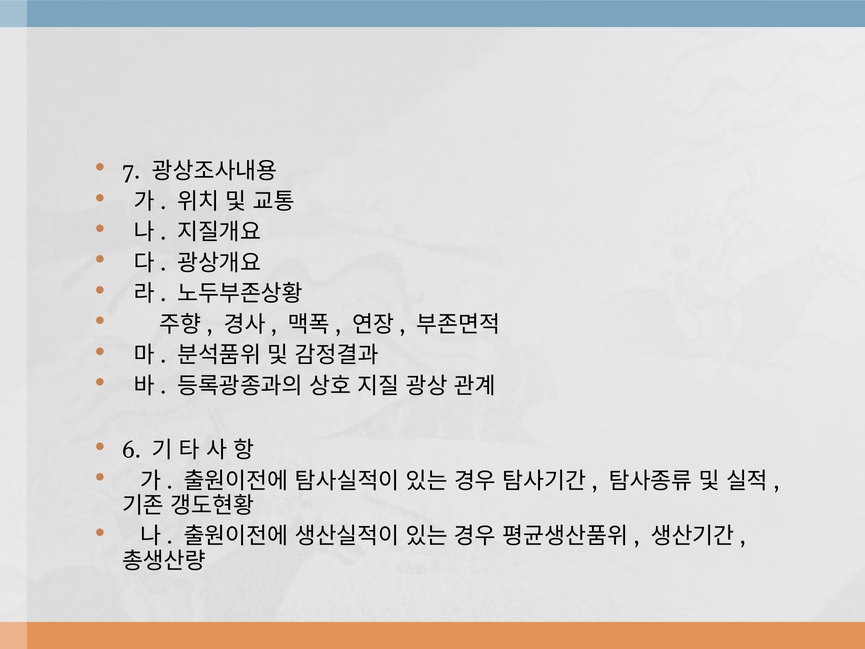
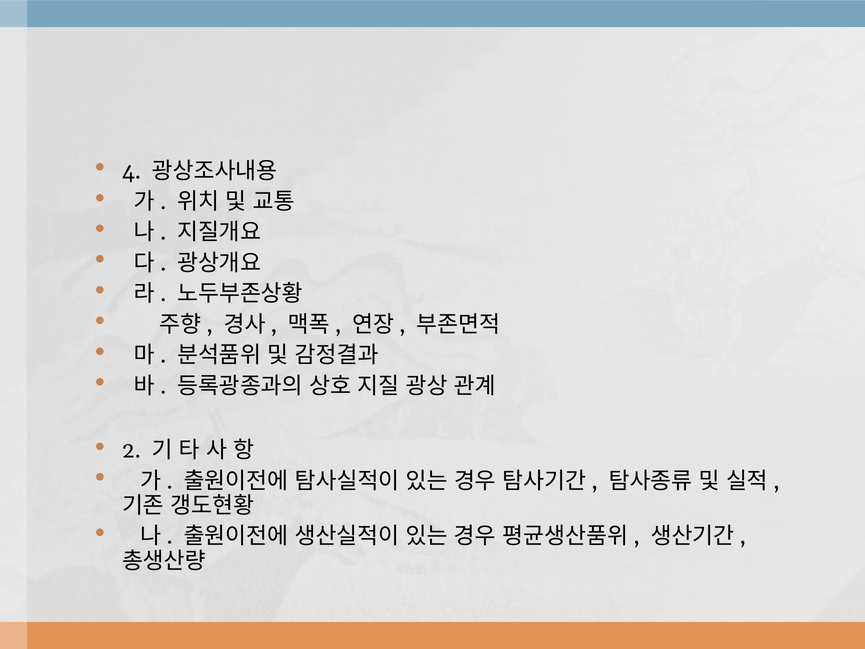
7: 7 -> 4 (132, 171)
6: 6 -> 2 (131, 450)
